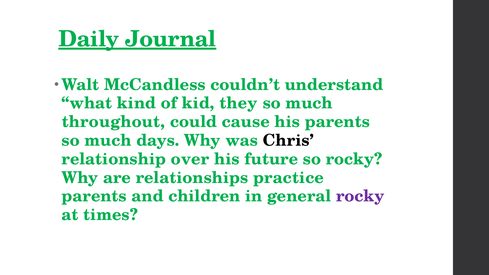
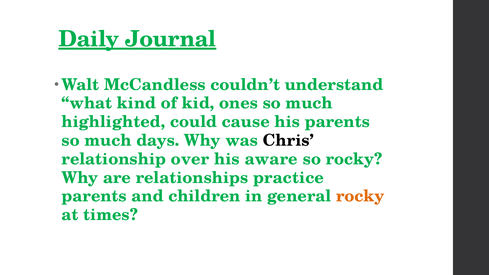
they: they -> ones (239, 103)
throughout: throughout -> highlighted (113, 122)
future: future -> aware (271, 159)
rocky colour: purple -> orange (360, 196)
